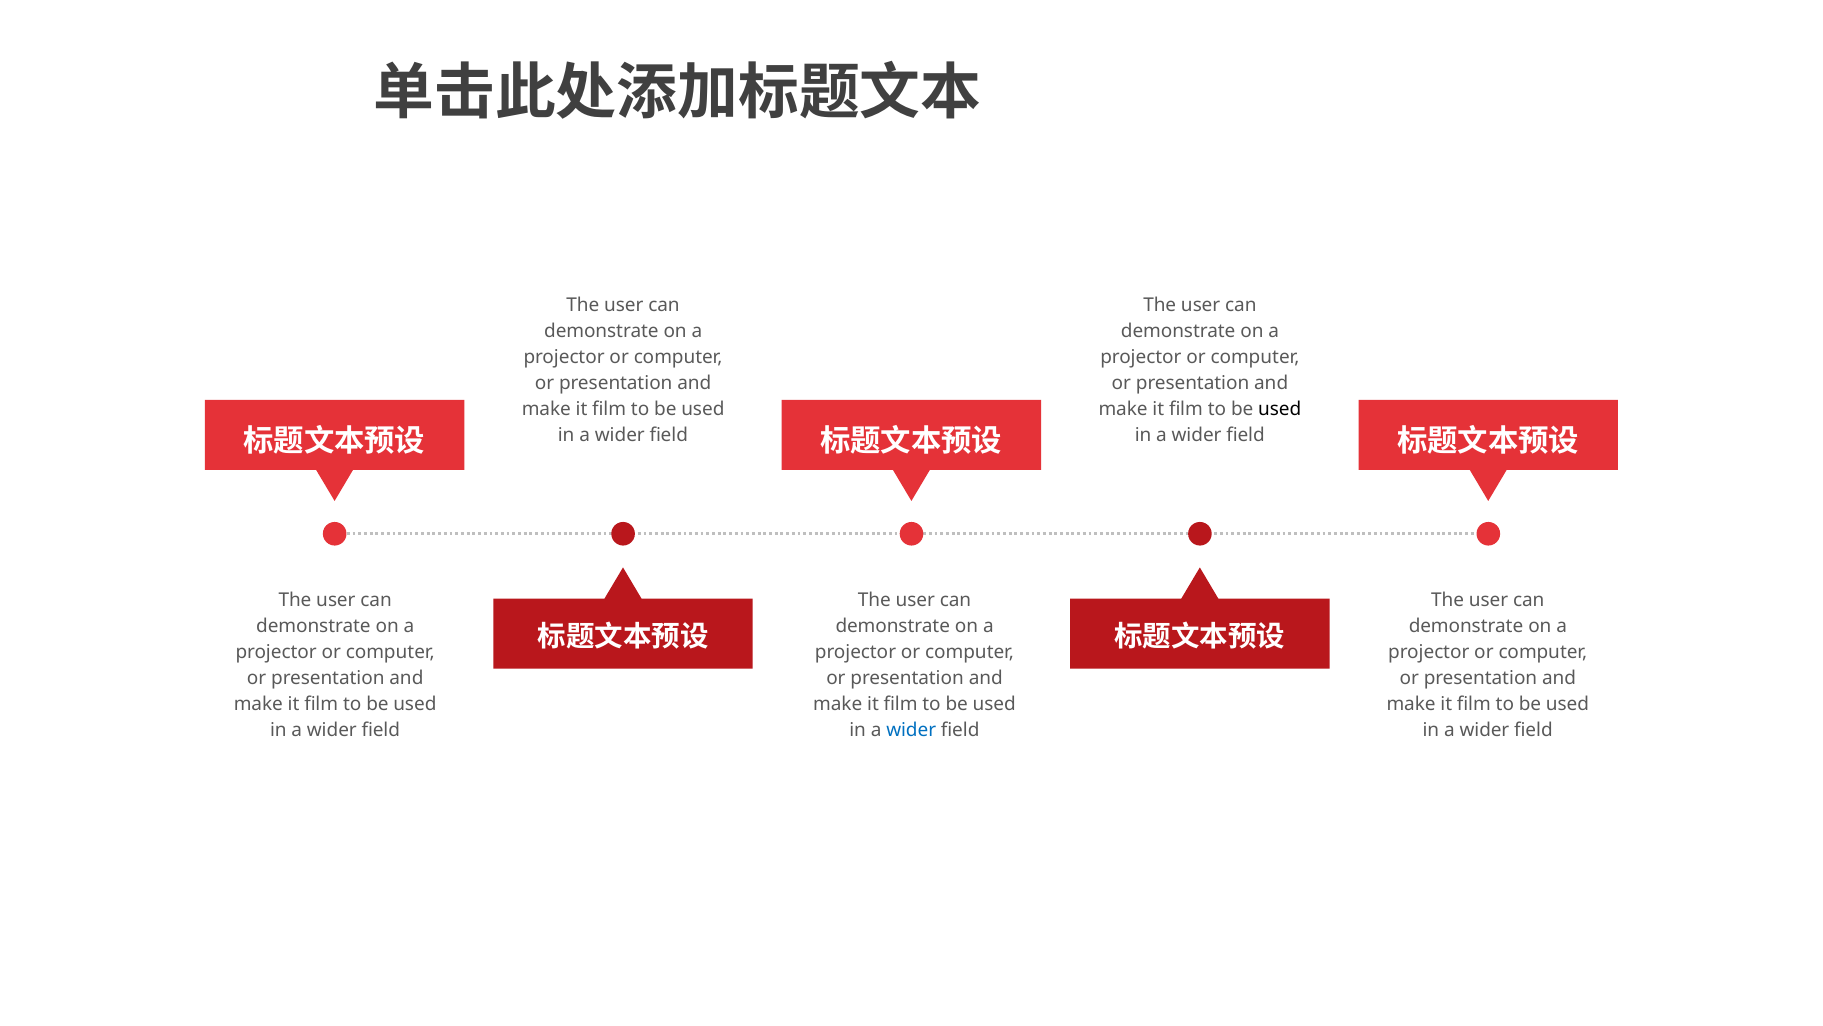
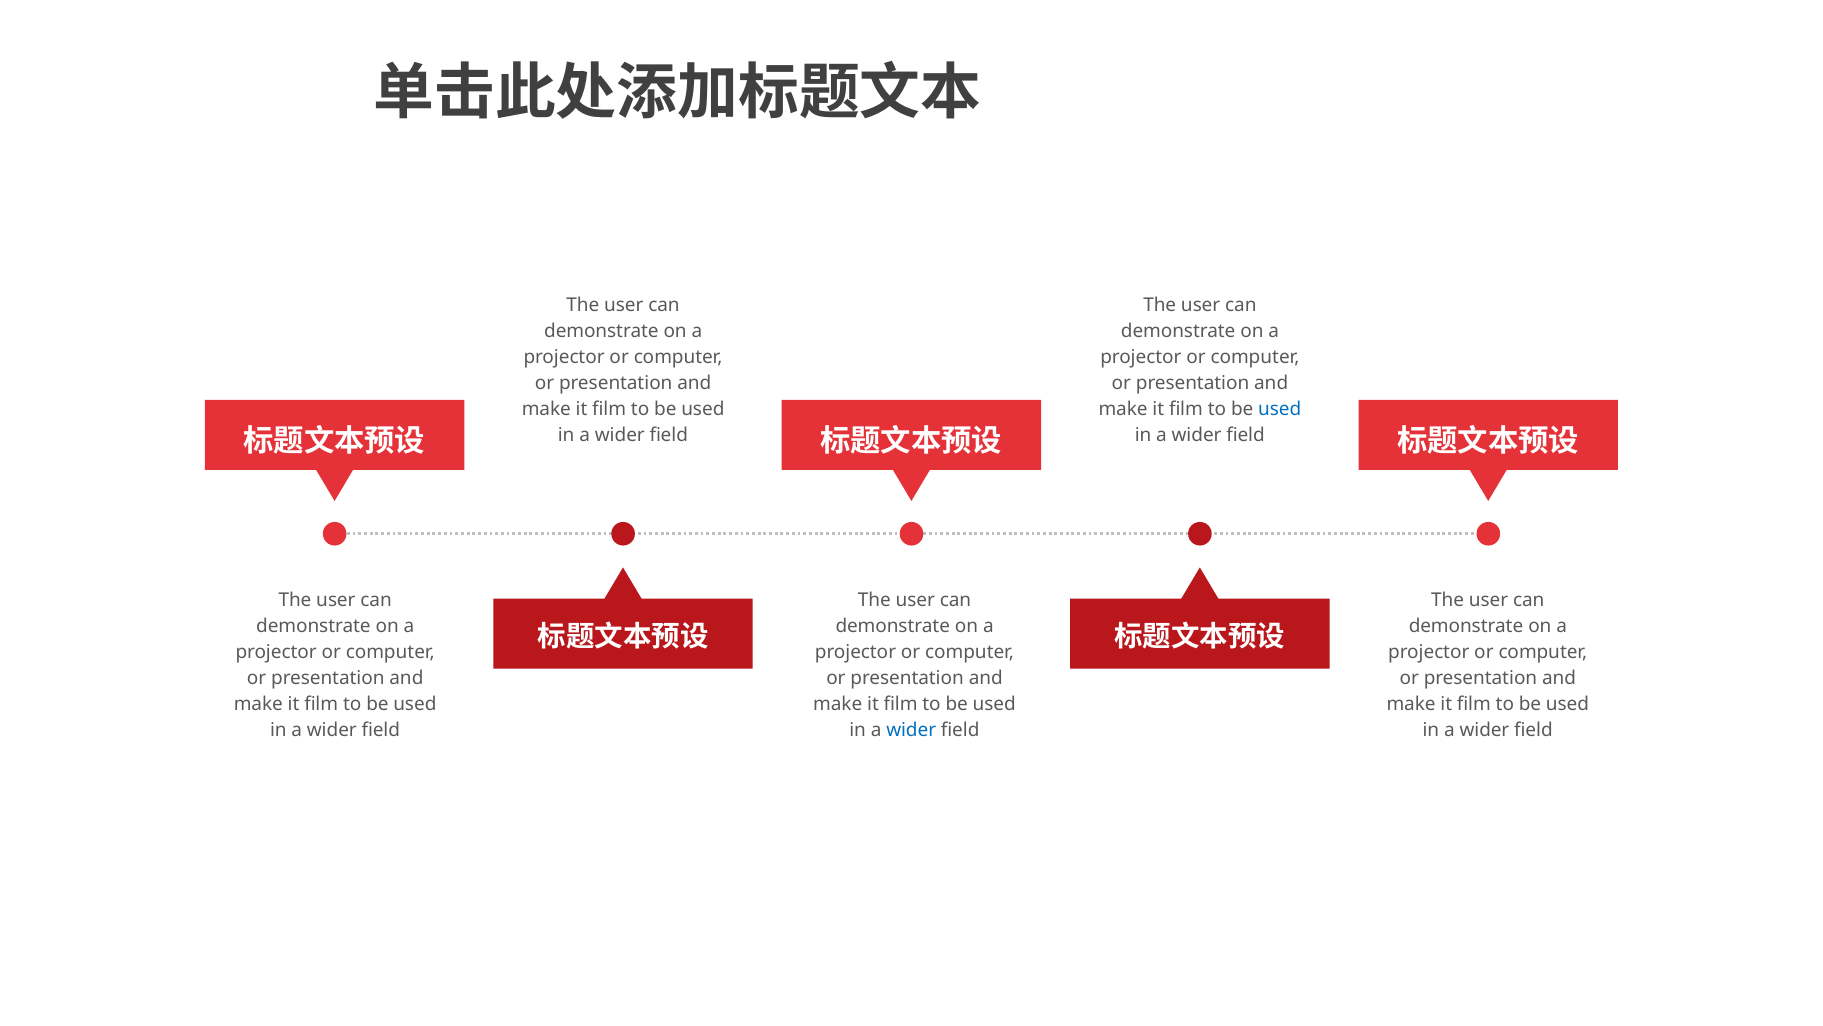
used colour: black -> blue (1280, 409)
